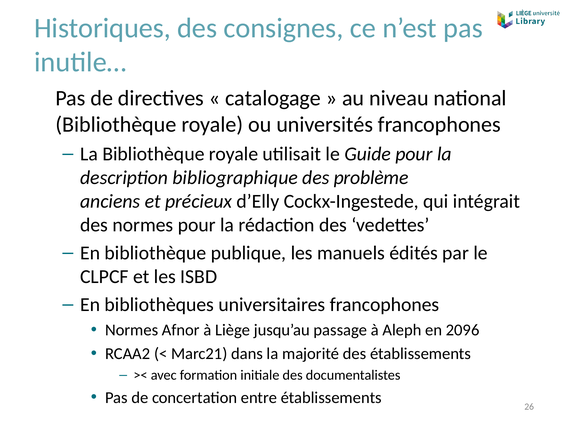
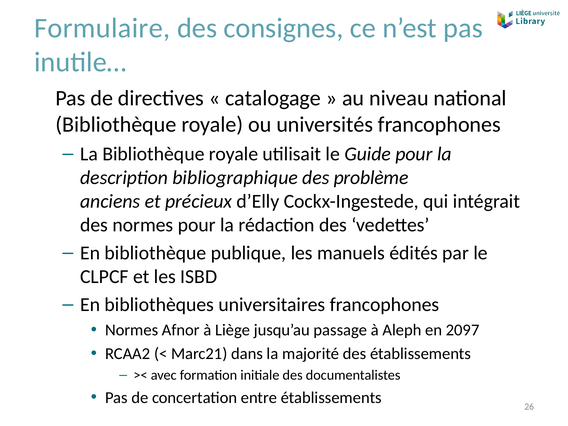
Historiques: Historiques -> Formulaire (102, 28)
2096: 2096 -> 2097 (463, 330)
